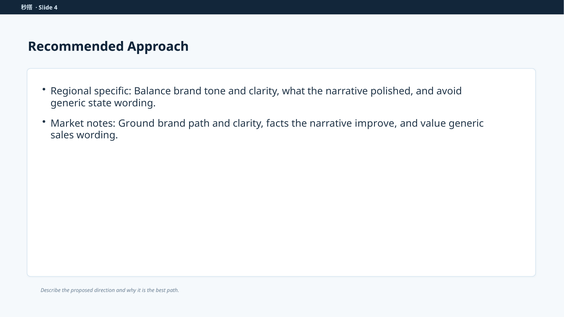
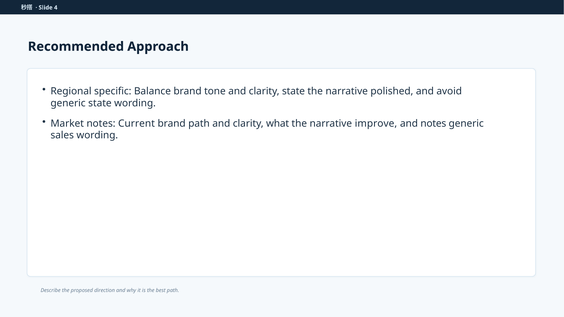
clarity what: what -> state (293, 91)
Ground: Ground -> Current (136, 123)
facts: facts -> what (278, 123)
and value: value -> notes (433, 123)
